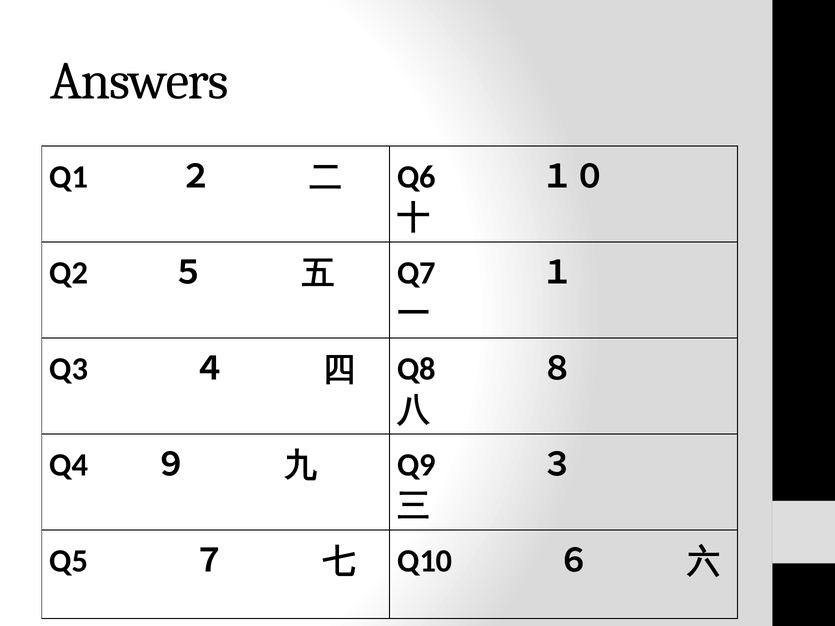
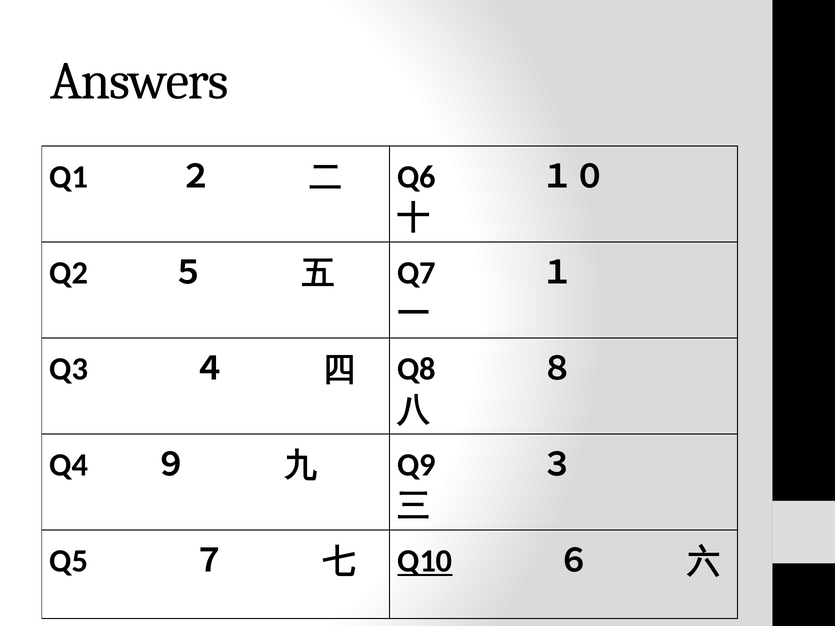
Q10 underline: none -> present (425, 561)
